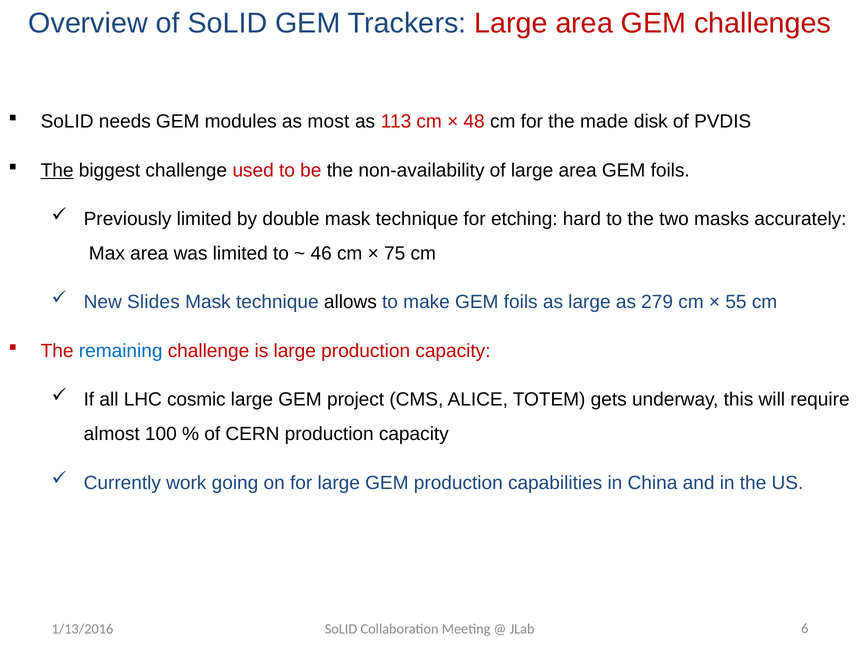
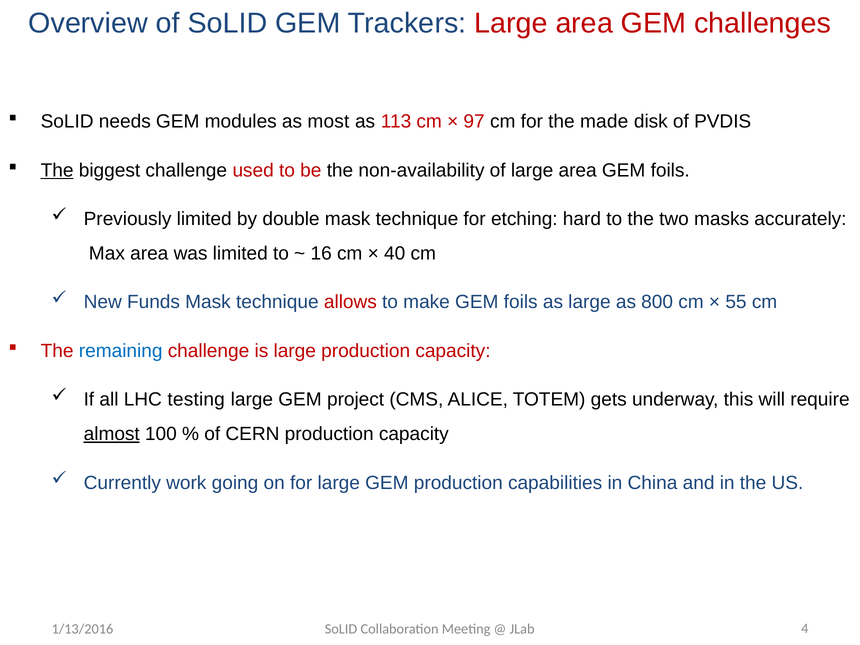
48: 48 -> 97 (474, 122)
46: 46 -> 16 (321, 253)
75: 75 -> 40 (395, 253)
Slides: Slides -> Funds (154, 302)
allows colour: black -> red (350, 302)
279: 279 -> 800 (657, 302)
cosmic: cosmic -> testing (196, 400)
almost underline: none -> present (112, 434)
6: 6 -> 4 (805, 629)
